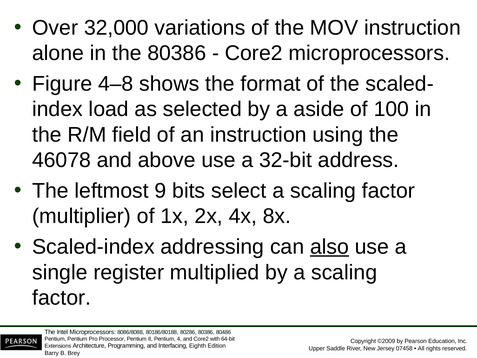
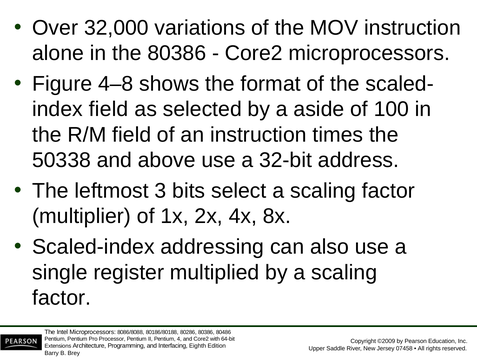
index load: load -> field (109, 109)
using: using -> times (338, 135)
46078: 46078 -> 50338 (62, 160)
9: 9 -> 3 (161, 191)
also underline: present -> none (330, 247)
